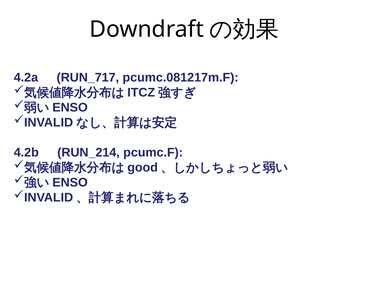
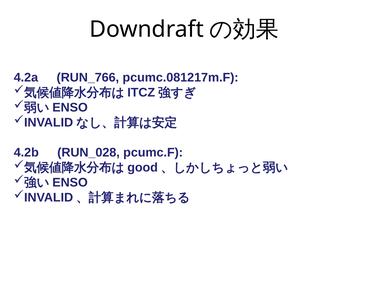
RUN_717: RUN_717 -> RUN_766 (88, 78)
RUN_214: RUN_214 -> RUN_028 (89, 153)
